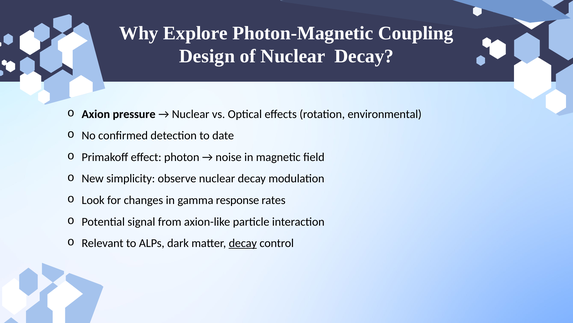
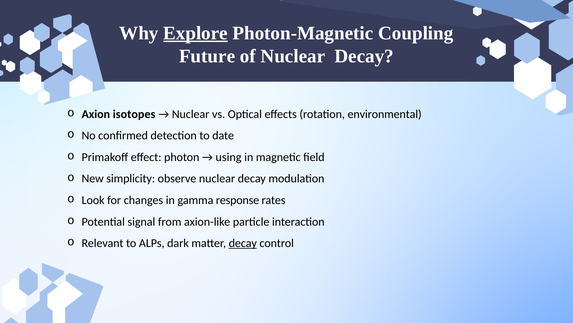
Explore underline: none -> present (195, 33)
Design: Design -> Future (207, 56)
pressure: pressure -> isotopes (134, 114)
noise: noise -> using (229, 157)
